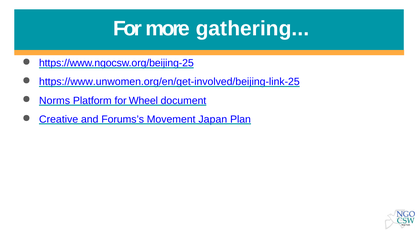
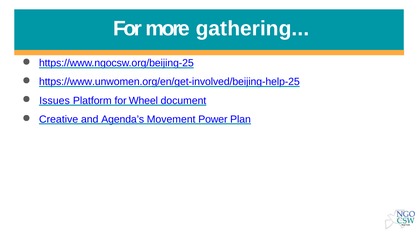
https://www.unwomen.org/en/get-involved/beijing-link-25: https://www.unwomen.org/en/get-involved/beijing-link-25 -> https://www.unwomen.org/en/get-involved/beijing-help-25 (169, 82)
Norms: Norms -> Issues (55, 101)
Forums’s: Forums’s -> Agenda’s (123, 119)
Japan: Japan -> Power (213, 119)
